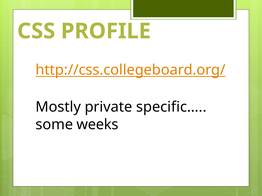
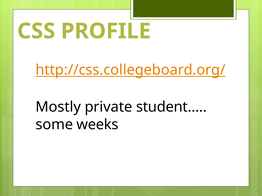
specific…: specific… -> student… (171, 107)
